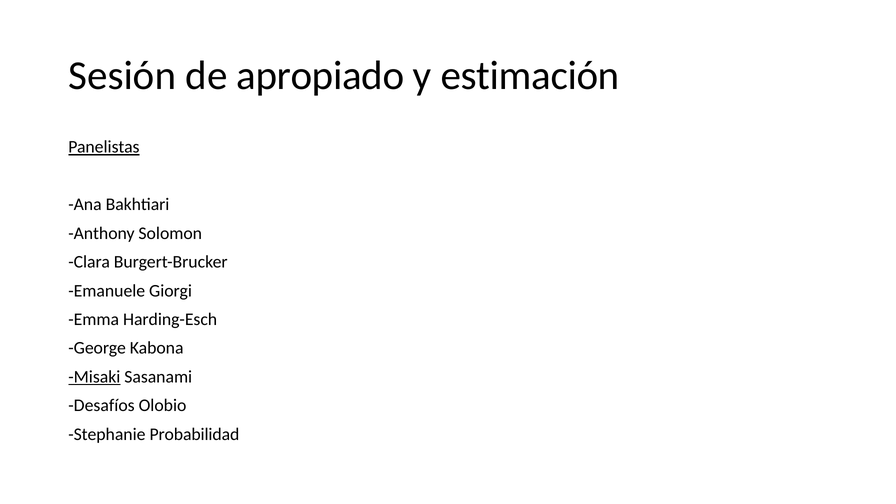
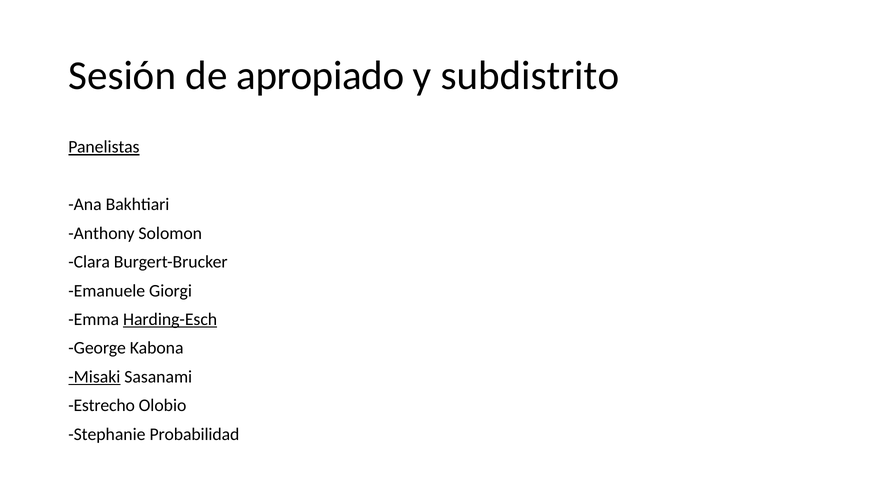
estimación: estimación -> subdistrito (530, 76)
Harding-Esch underline: none -> present (170, 319)
Desafíos: Desafíos -> Estrecho (102, 405)
